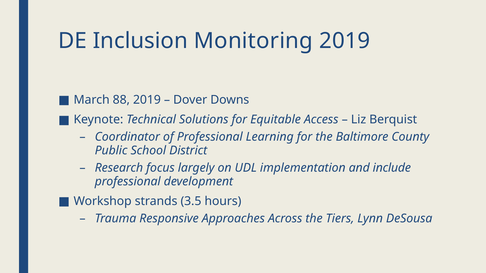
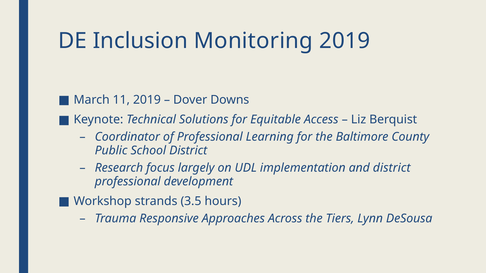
88: 88 -> 11 (121, 100)
and include: include -> district (392, 168)
